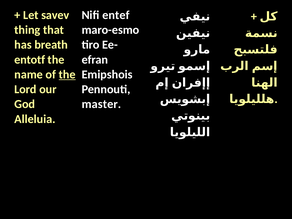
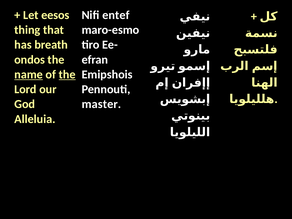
savev: savev -> eesos (55, 15)
entotf: entotf -> ondos (30, 60)
name underline: none -> present (29, 74)
